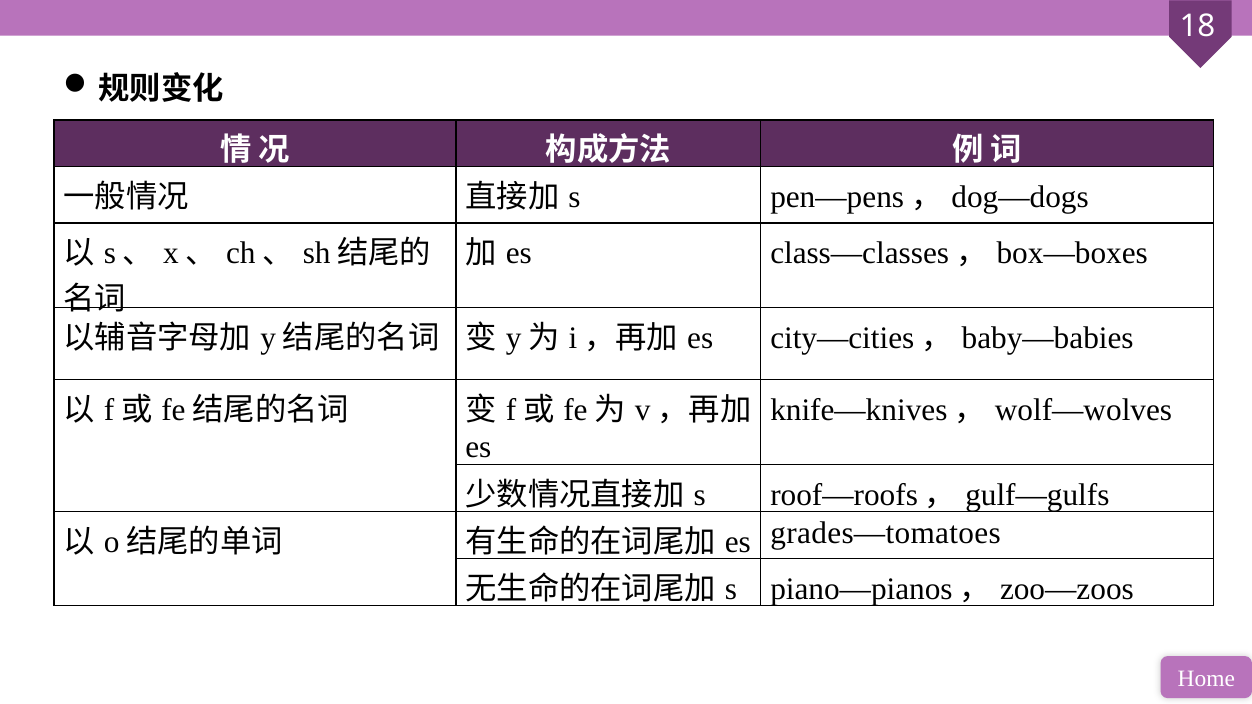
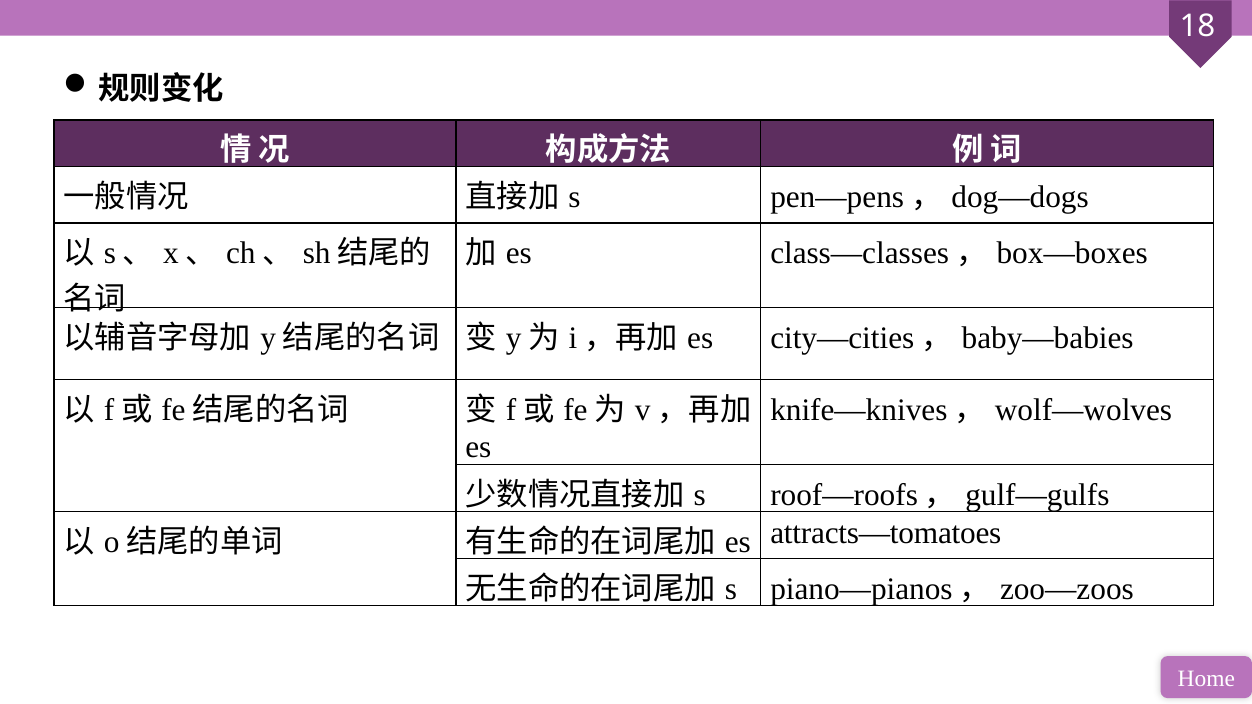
grades—tomatoes: grades—tomatoes -> attracts—tomatoes (886, 534)
